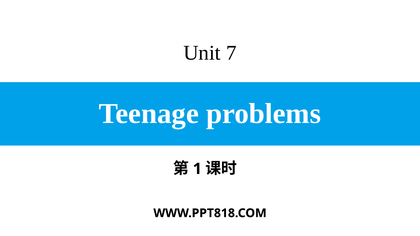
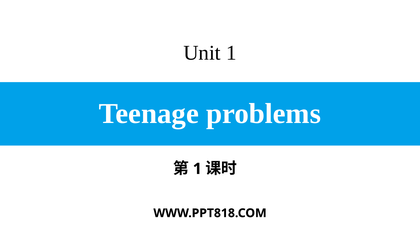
Unit 7: 7 -> 1 (231, 53)
